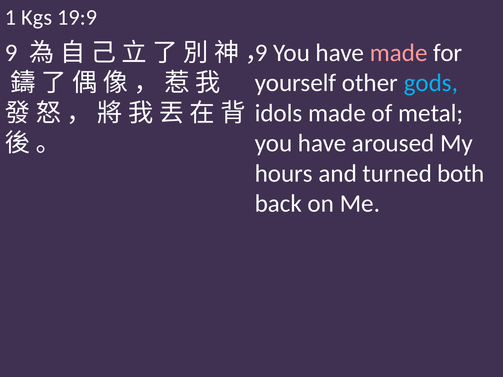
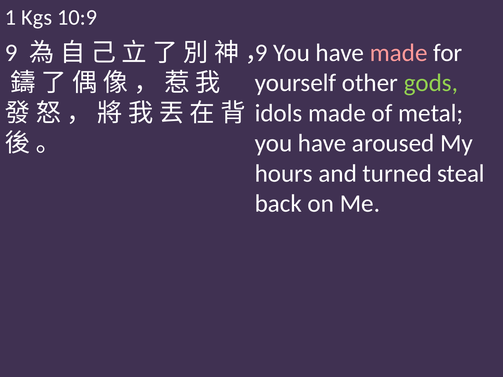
19:9: 19:9 -> 10:9 (77, 17)
gods colour: light blue -> light green (431, 83)
both: both -> steal (461, 174)
